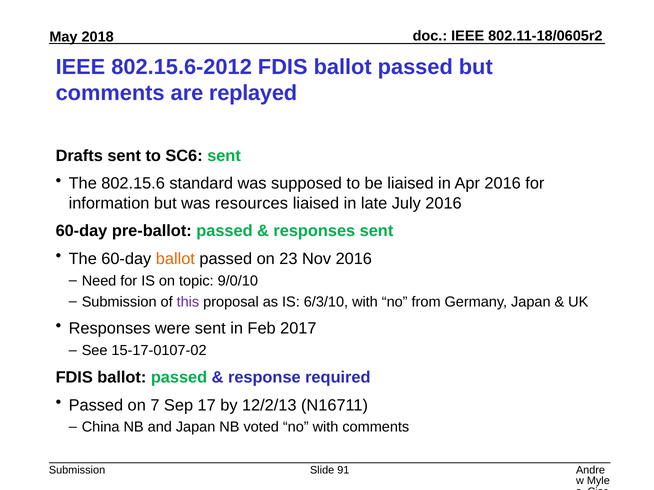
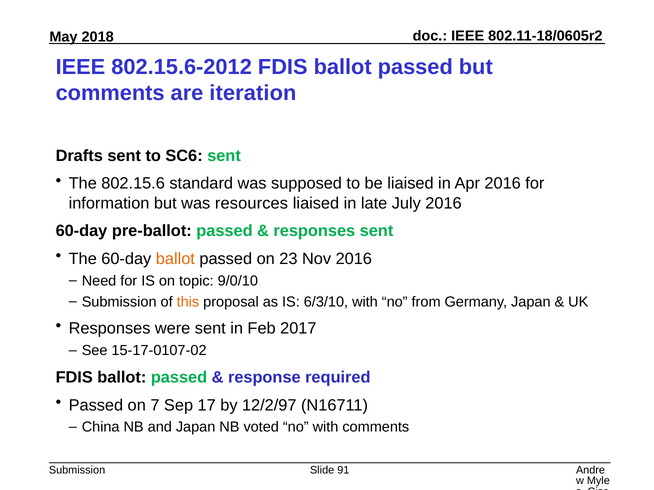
replayed: replayed -> iteration (253, 93)
this colour: purple -> orange (188, 302)
12/2/13: 12/2/13 -> 12/2/97 (269, 406)
